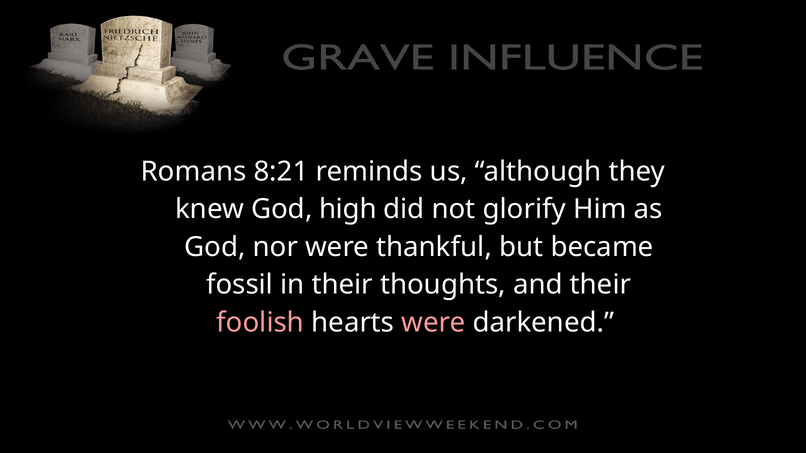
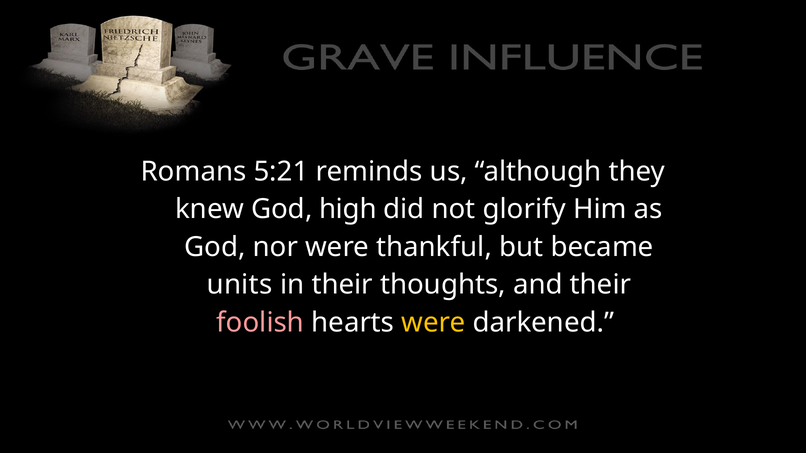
8:21: 8:21 -> 5:21 (281, 172)
fossil: fossil -> units (240, 285)
were colour: pink -> yellow (433, 323)
